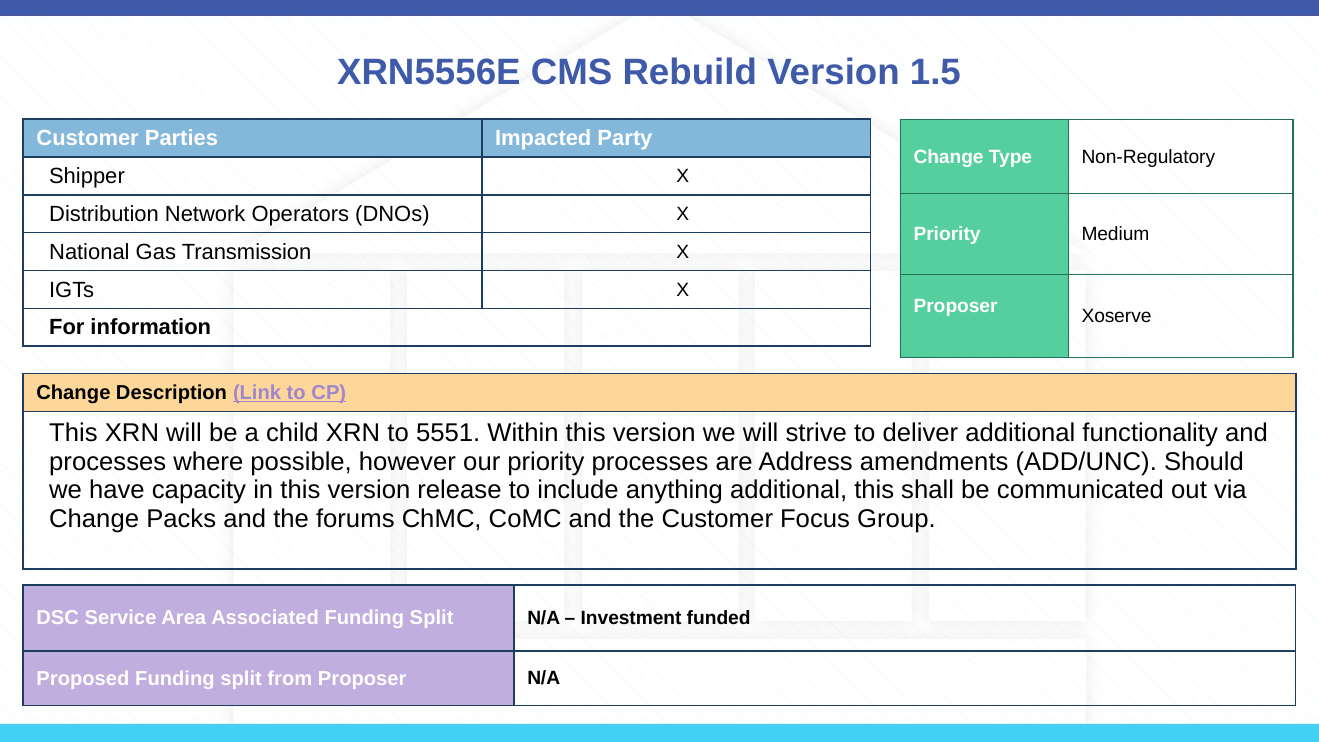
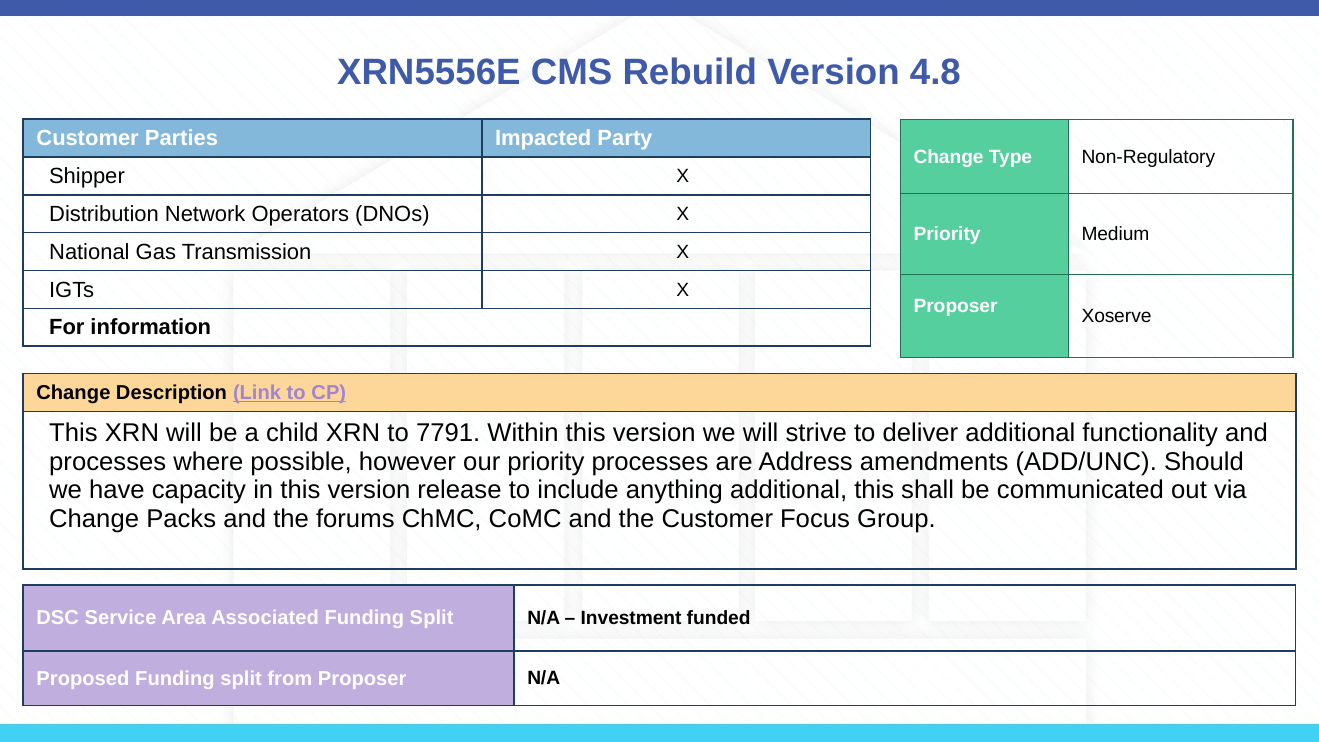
1.5: 1.5 -> 4.8 (935, 73)
5551: 5551 -> 7791 (448, 433)
